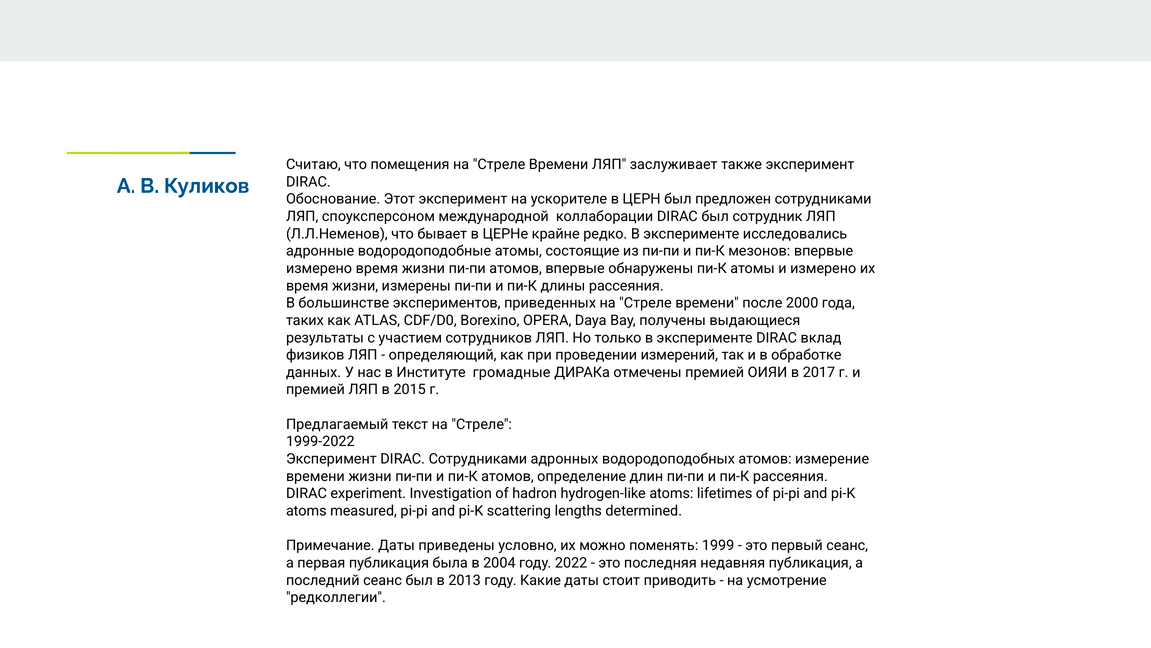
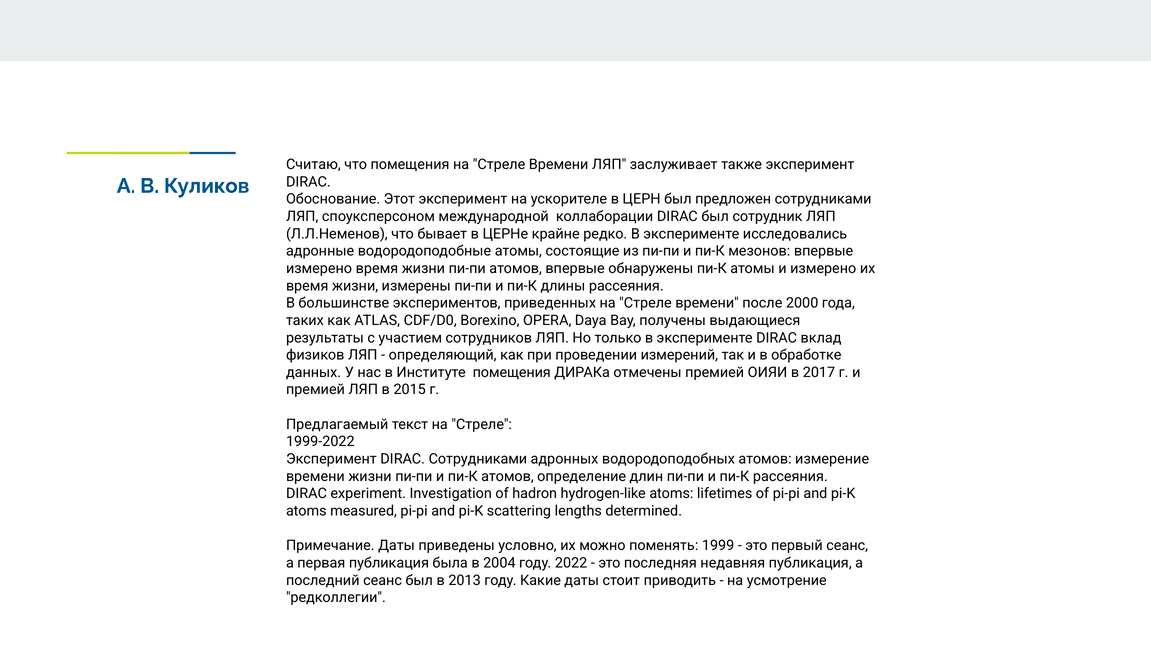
Институте громадные: громадные -> помещения (512, 372)
